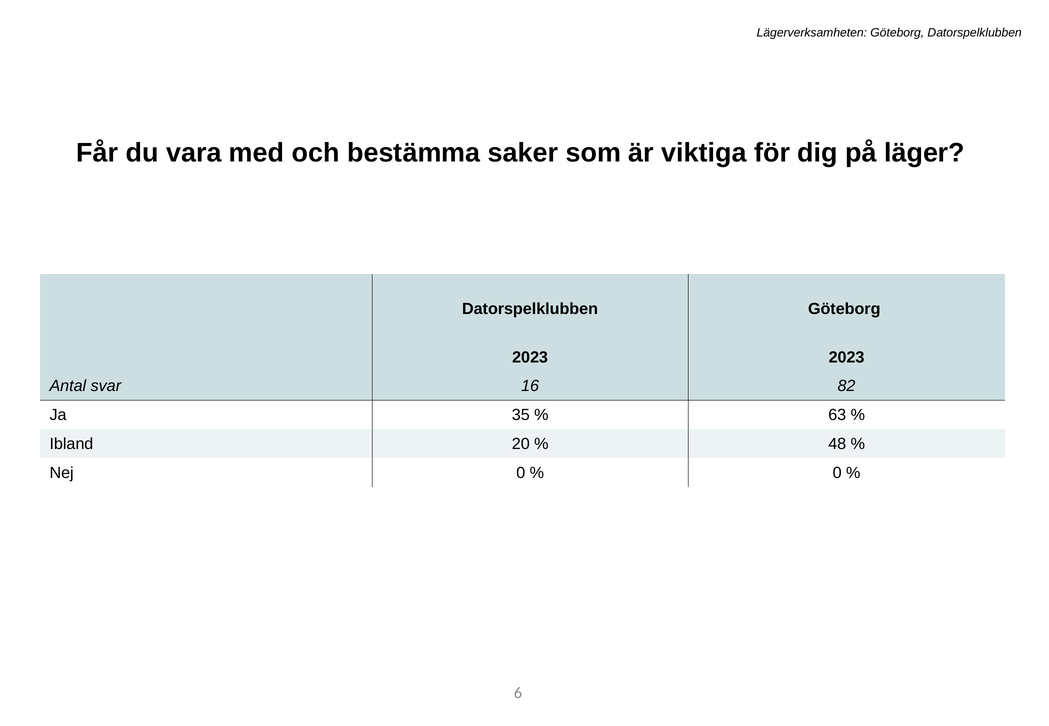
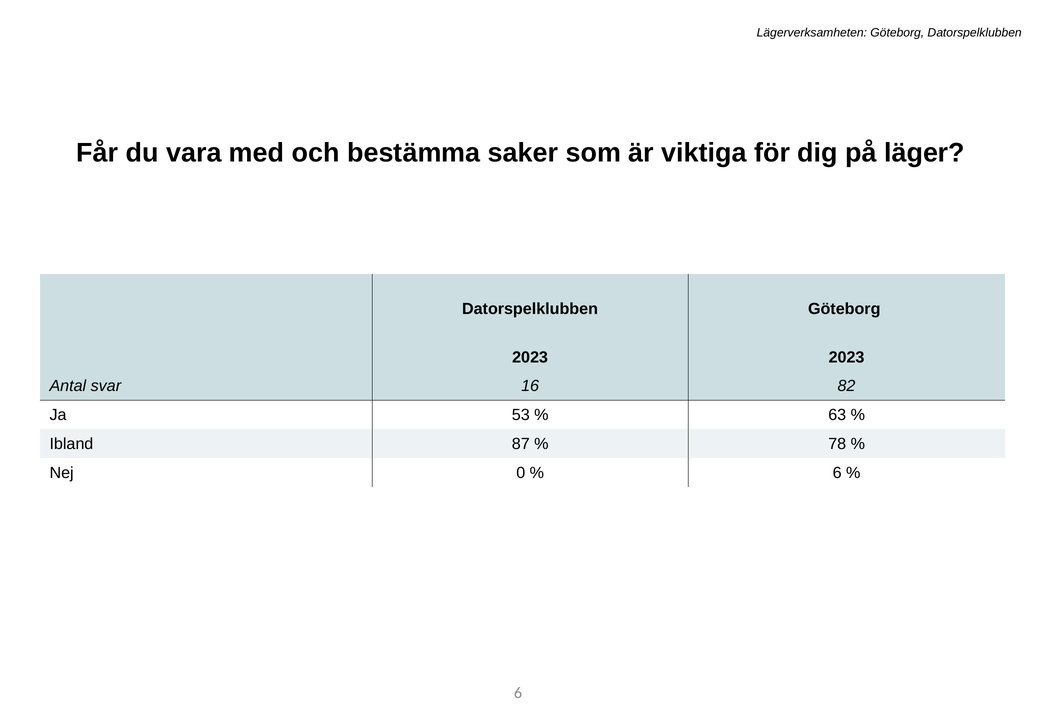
35: 35 -> 53 (521, 415)
20: 20 -> 87 (521, 444)
48: 48 -> 78 (837, 444)
0: 0 -> 6 (837, 473)
